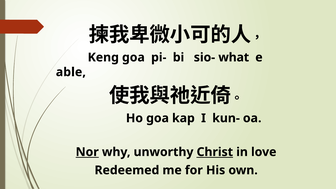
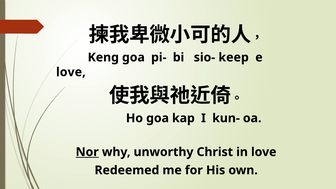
what: what -> keep (234, 57)
able: able -> love (71, 72)
Christ underline: present -> none (215, 152)
